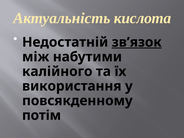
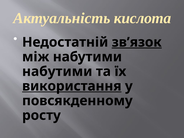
калійного: калійного -> набутими (57, 71)
використання underline: none -> present (72, 86)
потім: потім -> росту (41, 115)
